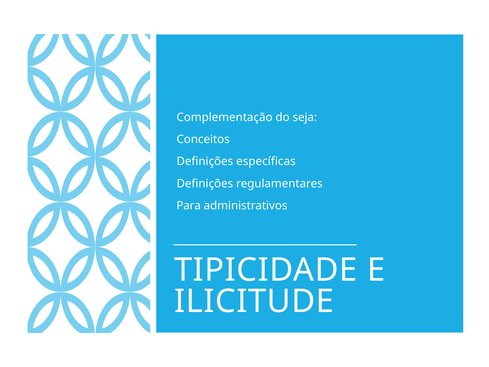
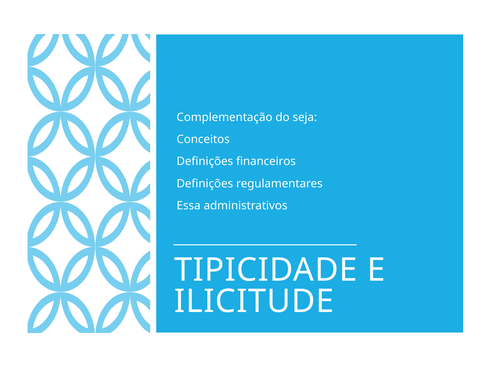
específicas: específicas -> financeiros (266, 161)
Para: Para -> Essa (189, 205)
